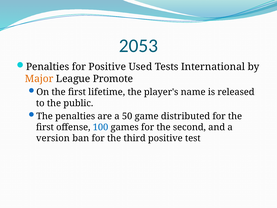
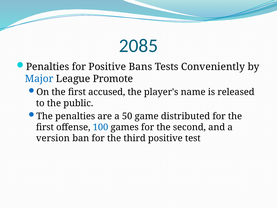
2053: 2053 -> 2085 (138, 46)
Used: Used -> Bans (140, 67)
International: International -> Conveniently (213, 67)
Major colour: orange -> blue (39, 79)
lifetime: lifetime -> accused (107, 92)
